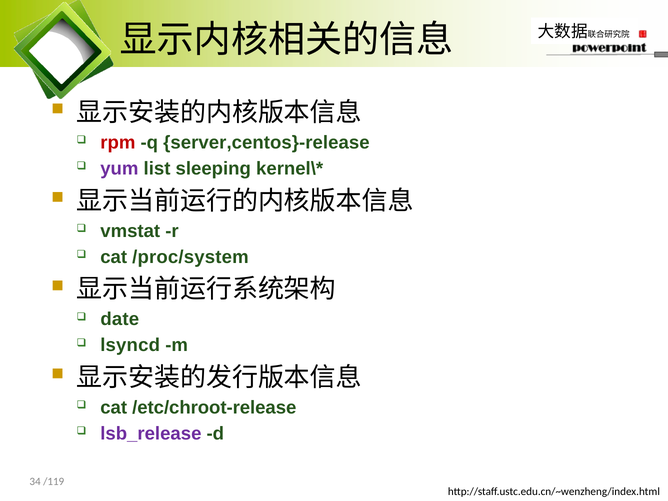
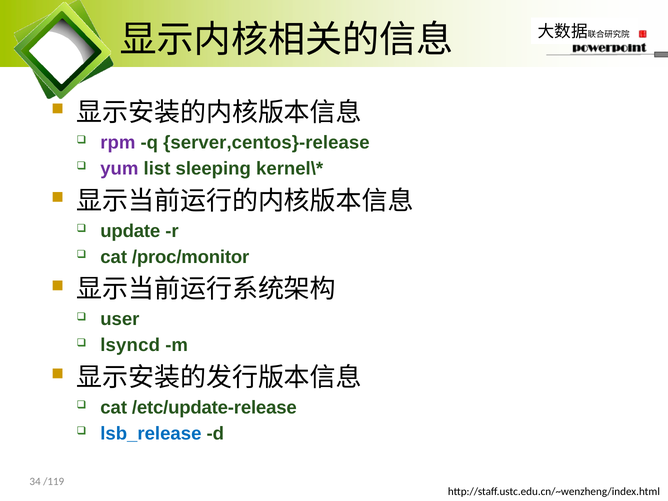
rpm colour: red -> purple (118, 143)
vmstat: vmstat -> update (130, 231)
/proc/system: /proc/system -> /proc/monitor (191, 257)
date: date -> user (120, 319)
/etc/chroot-release: /etc/chroot-release -> /etc/update-release (214, 408)
lsb_release colour: purple -> blue (151, 434)
